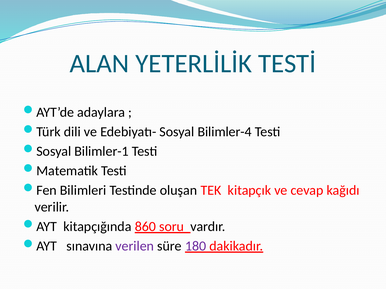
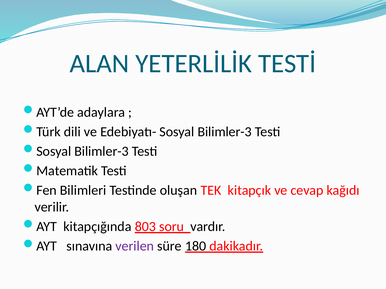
Edebiyatı- Sosyal Bilimler-4: Bilimler-4 -> Bilimler-3 (225, 132)
Bilimler-1: Bilimler-1 -> Bilimler-3 (102, 152)
860: 860 -> 803 (145, 227)
180 colour: purple -> black (196, 247)
